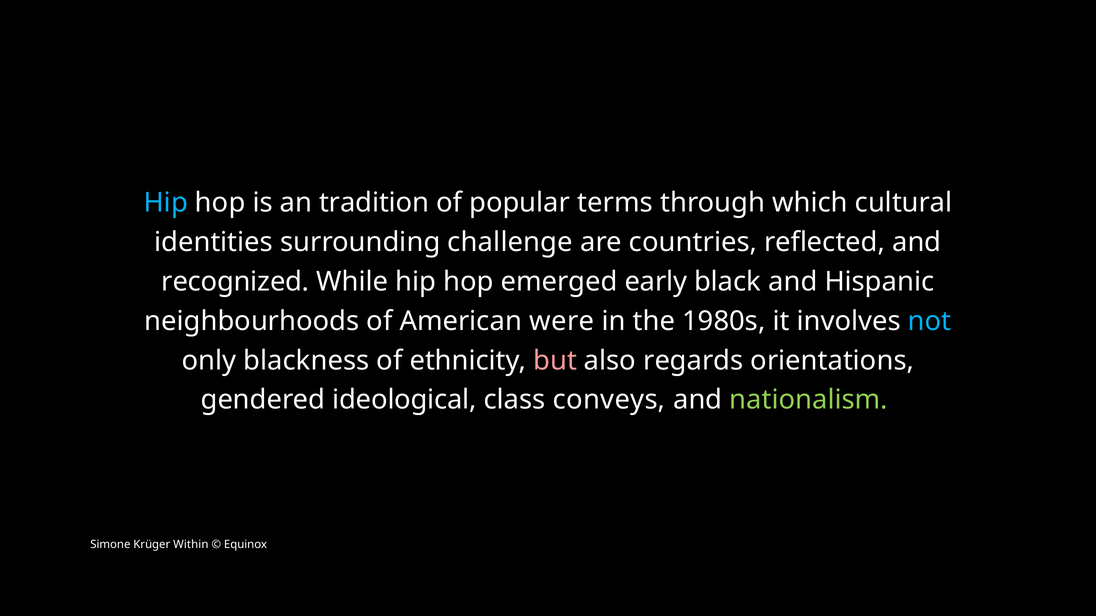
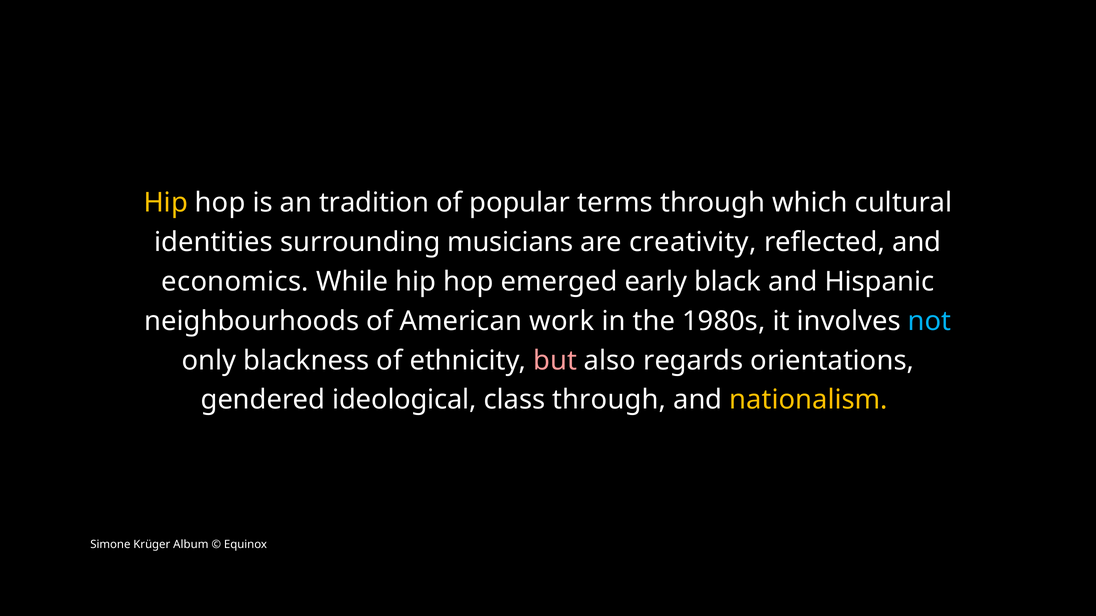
Hip colour: light blue -> yellow (166, 203)
challenge: challenge -> musicians (510, 242)
countries: countries -> creativity (693, 242)
recognized: recognized -> economics (235, 282)
were: were -> work (562, 321)
class conveys: conveys -> through (609, 400)
nationalism colour: light green -> yellow (809, 400)
Within: Within -> Album (191, 545)
